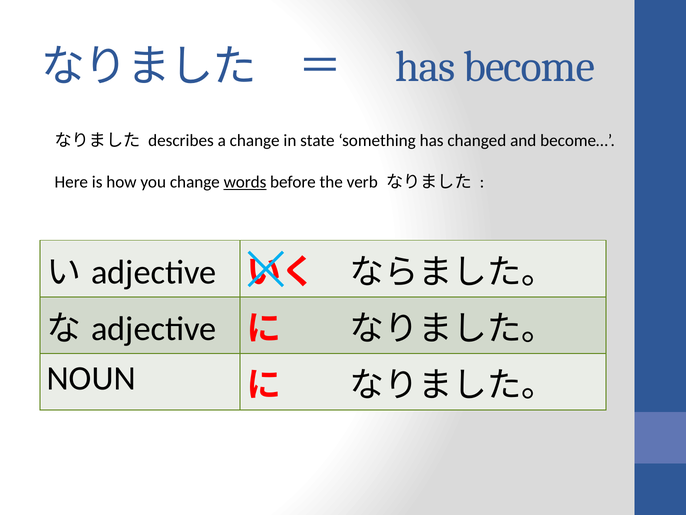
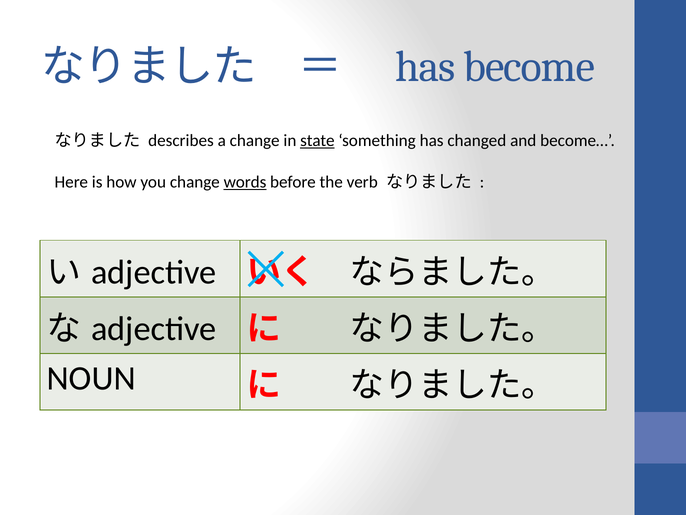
state underline: none -> present (317, 141)
